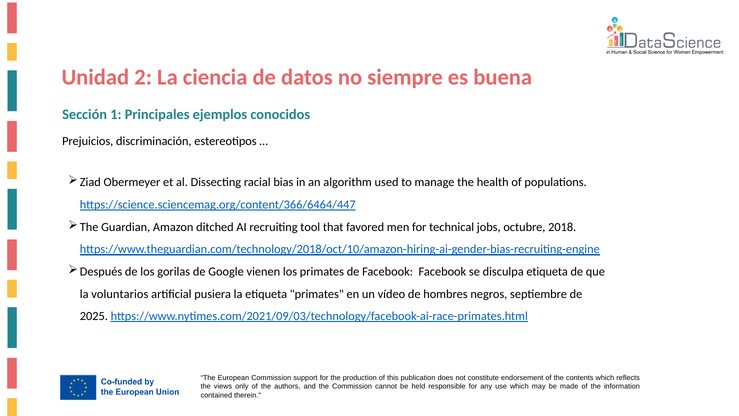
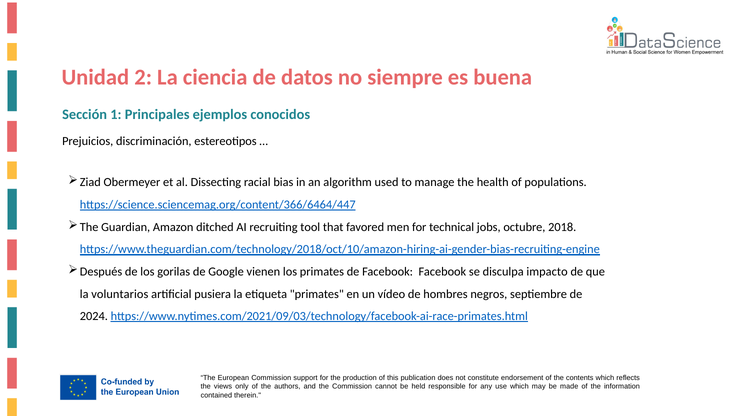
disculpa etiqueta: etiqueta -> impacto (547, 272)
2025: 2025 -> 2024 (94, 316)
